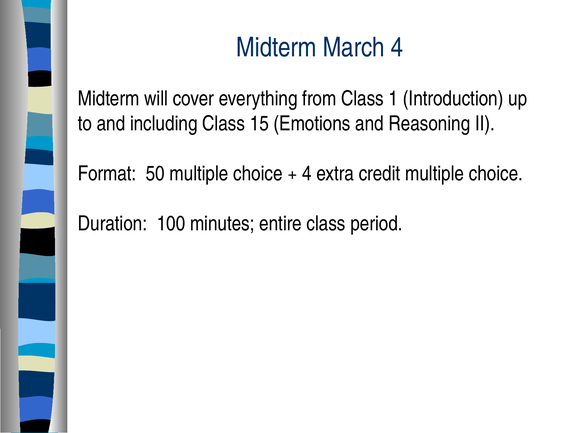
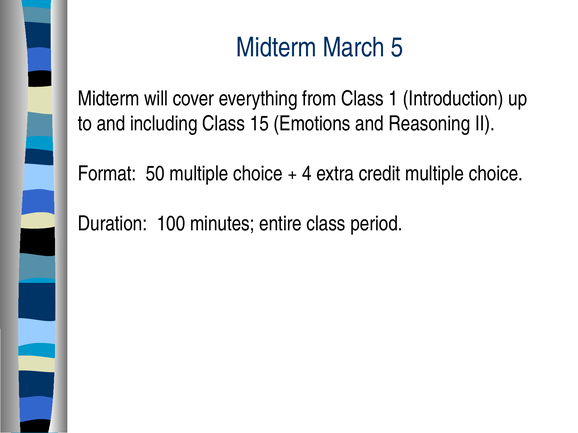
March 4: 4 -> 5 (397, 48)
